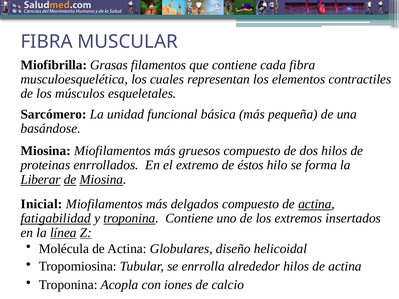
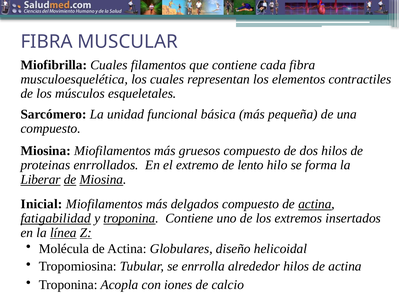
Miofibrilla Grasas: Grasas -> Cuales (109, 65)
basándose: basándose -> compuesto (51, 129)
éstos: éstos -> lento (251, 165)
